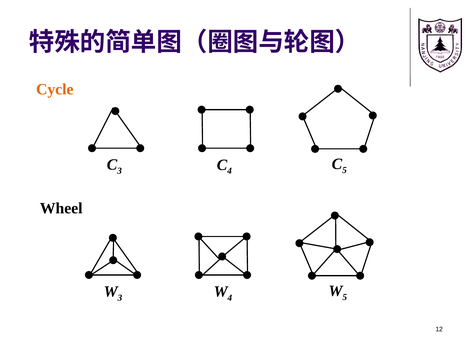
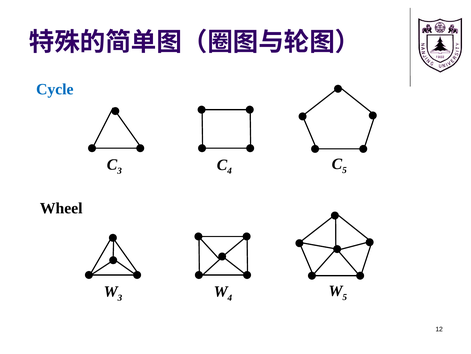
Cycle colour: orange -> blue (55, 89)
